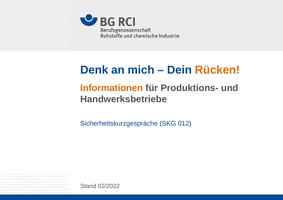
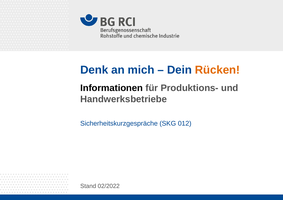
Informationen colour: orange -> black (112, 88)
